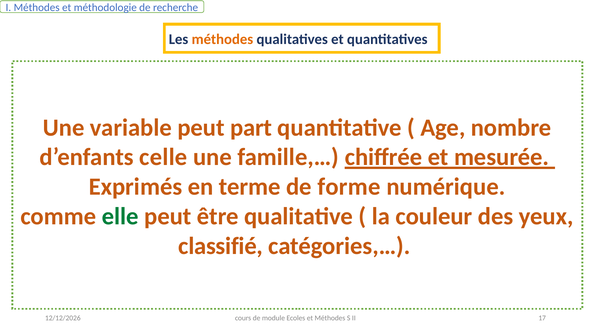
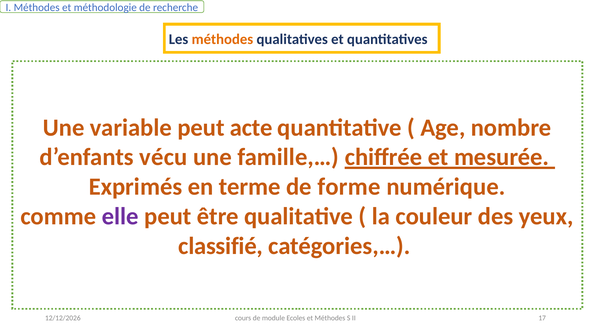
part: part -> acte (251, 127)
celle: celle -> vécu (163, 157)
elle colour: green -> purple (120, 216)
